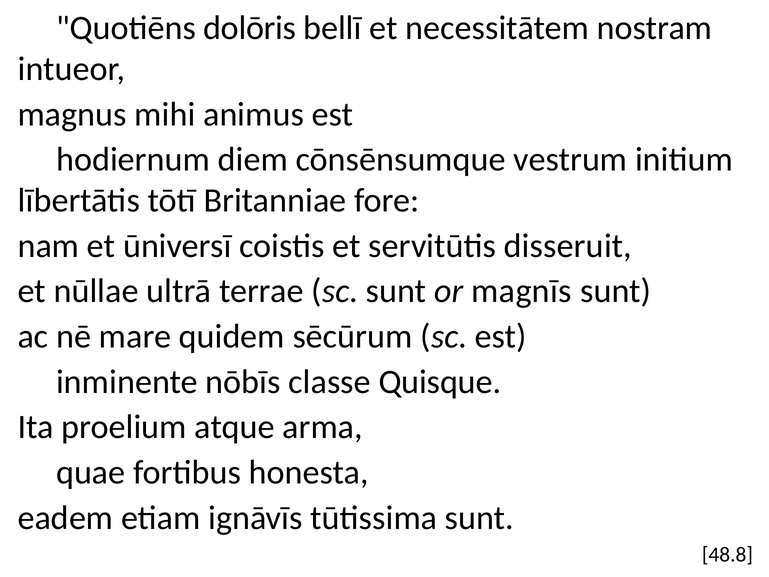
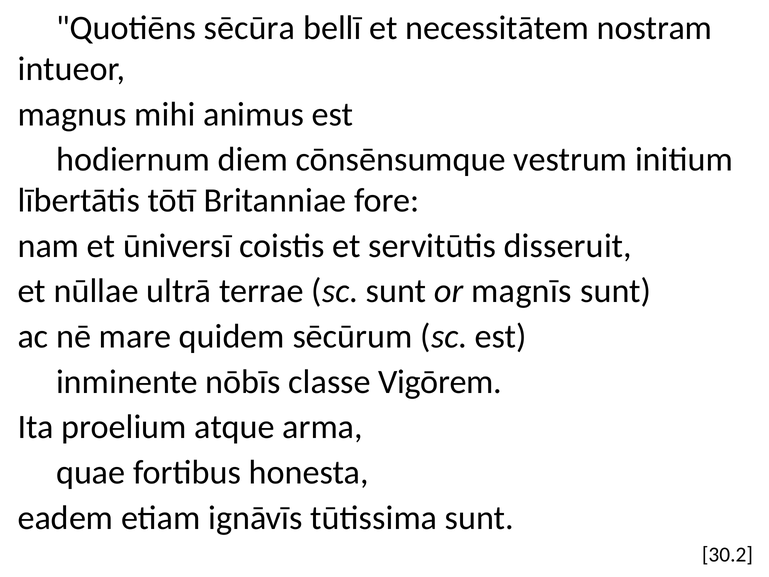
dolōris: dolōris -> sēcūra (250, 28)
Quisque: Quisque -> Vigōrem (440, 382)
48.8: 48.8 -> 30.2 (727, 554)
